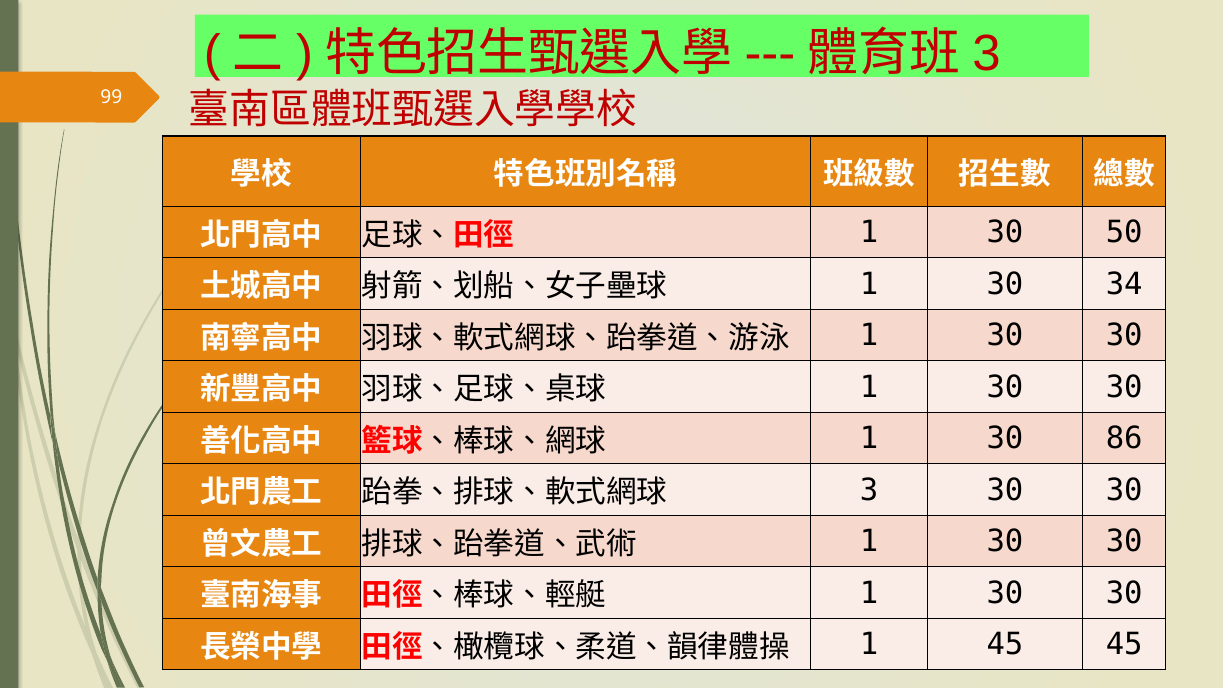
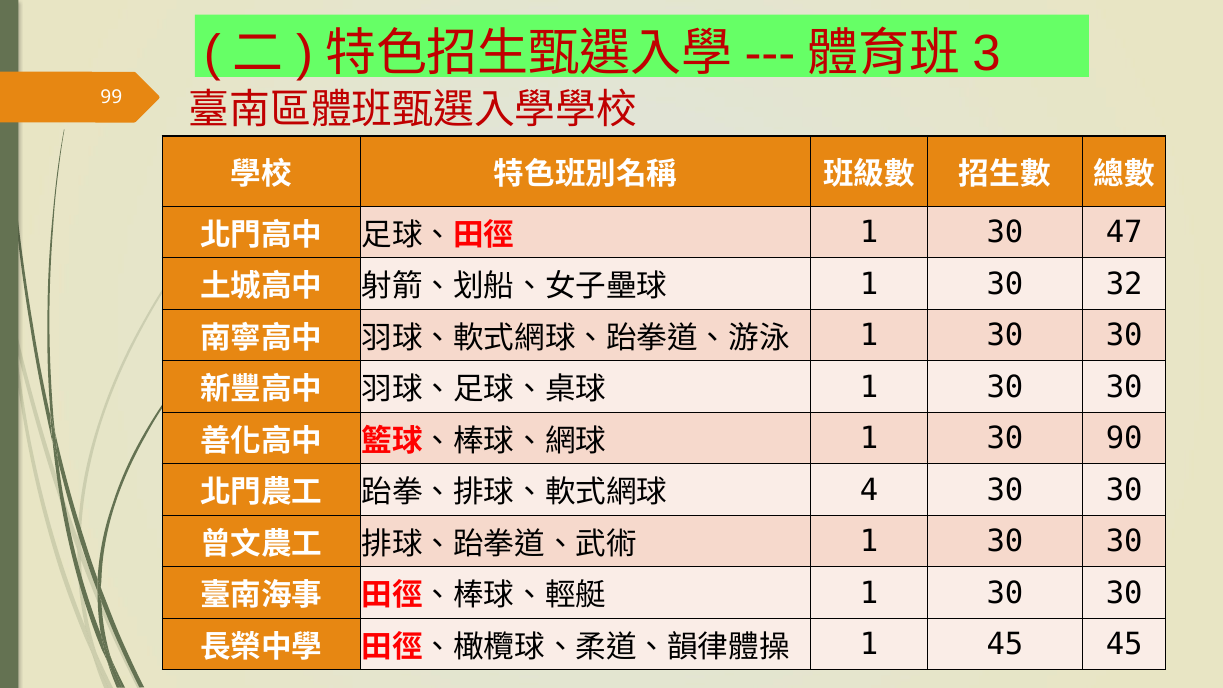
50: 50 -> 47 (1124, 233)
34: 34 -> 32 (1124, 284)
86: 86 -> 90 (1124, 439)
3: 3 -> 4 (869, 490)
